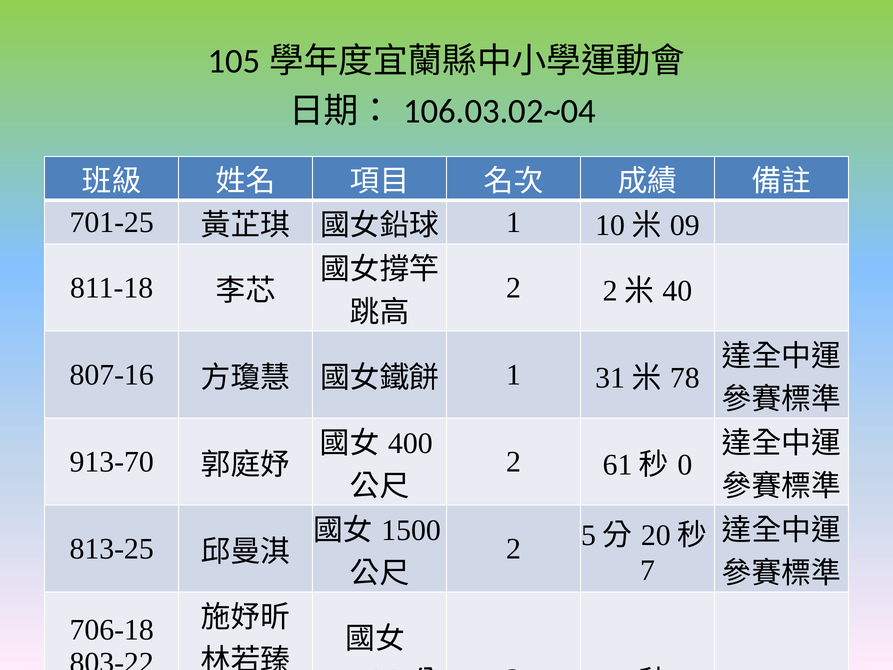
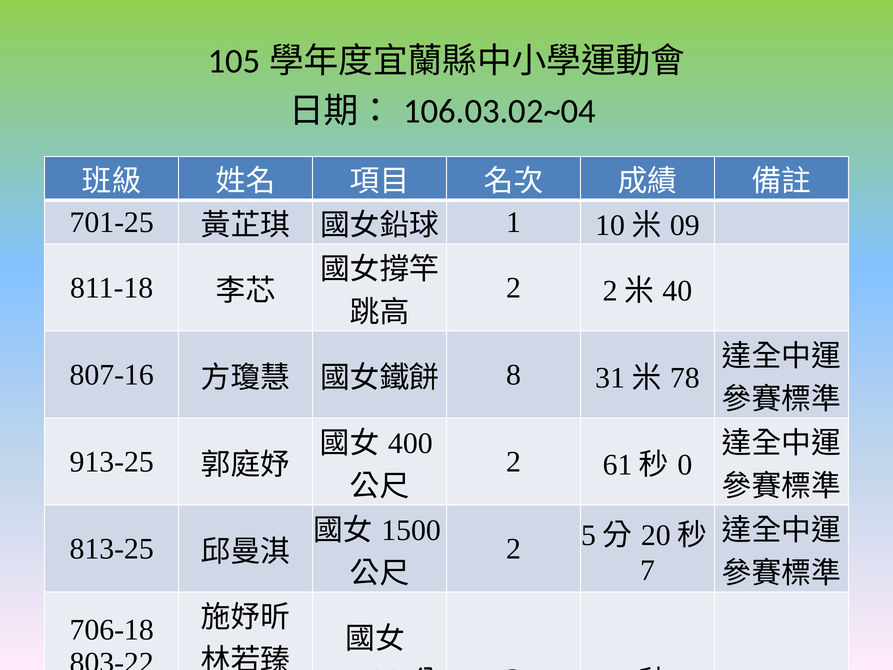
1: 1 -> 8 (514, 375)
913-70: 913-70 -> 913-25 (112, 462)
